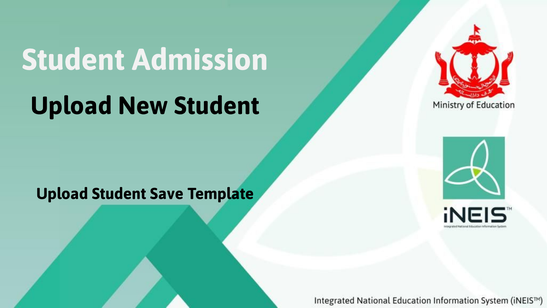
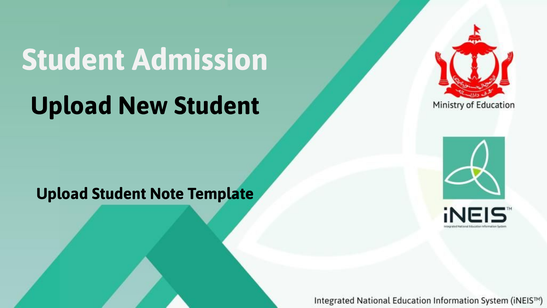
Save: Save -> Note (167, 194)
